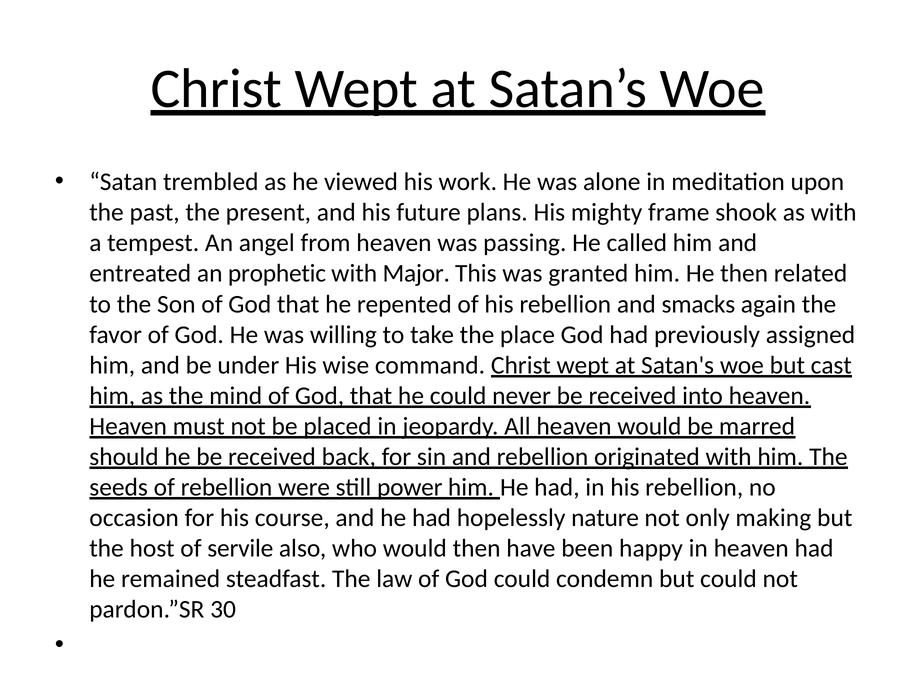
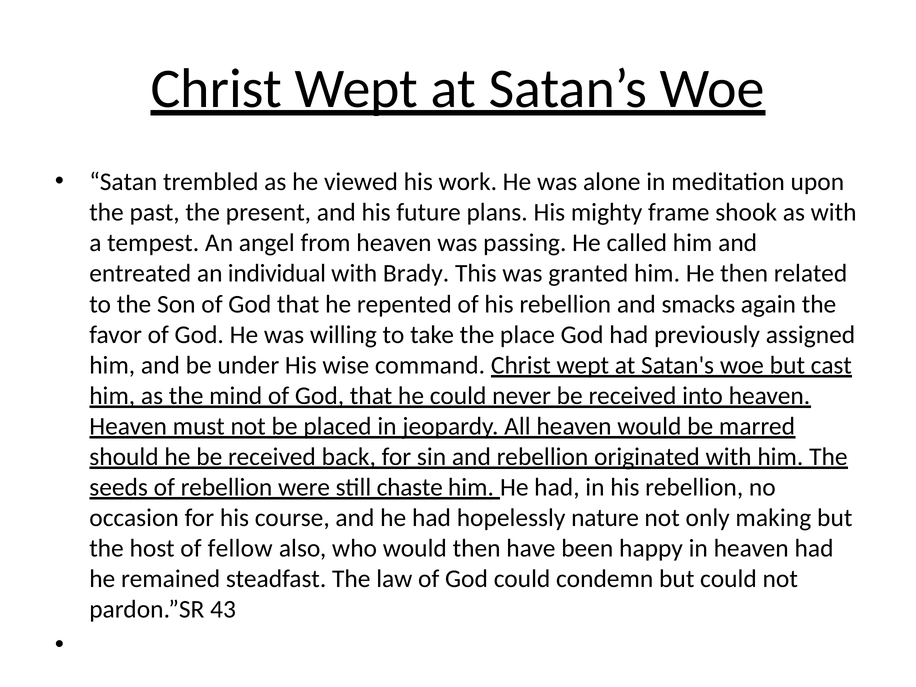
prophetic: prophetic -> individual (277, 274)
Major: Major -> Brady (416, 274)
power: power -> chaste (410, 487)
servile: servile -> fellow (240, 548)
30: 30 -> 43 (223, 610)
